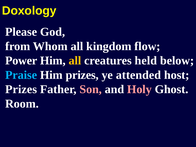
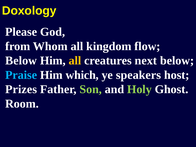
Power: Power -> Below (21, 61)
held: held -> next (146, 61)
Him prizes: prizes -> which (82, 75)
attended: attended -> speakers (138, 75)
Son colour: pink -> light green (91, 89)
Holy colour: pink -> light green (139, 89)
